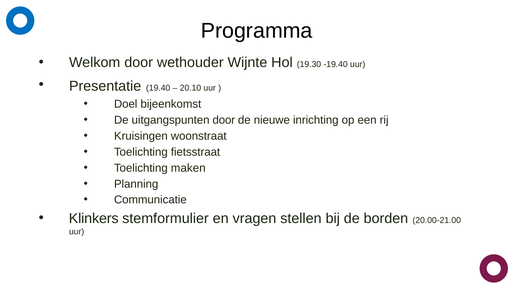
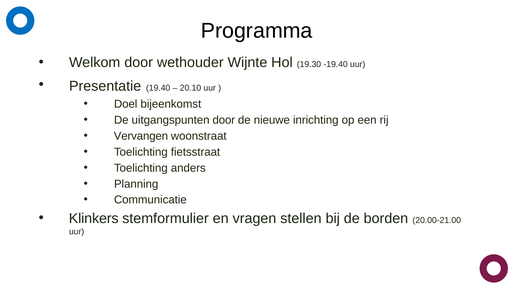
Kruisingen: Kruisingen -> Vervangen (141, 136)
maken: maken -> anders (188, 168)
